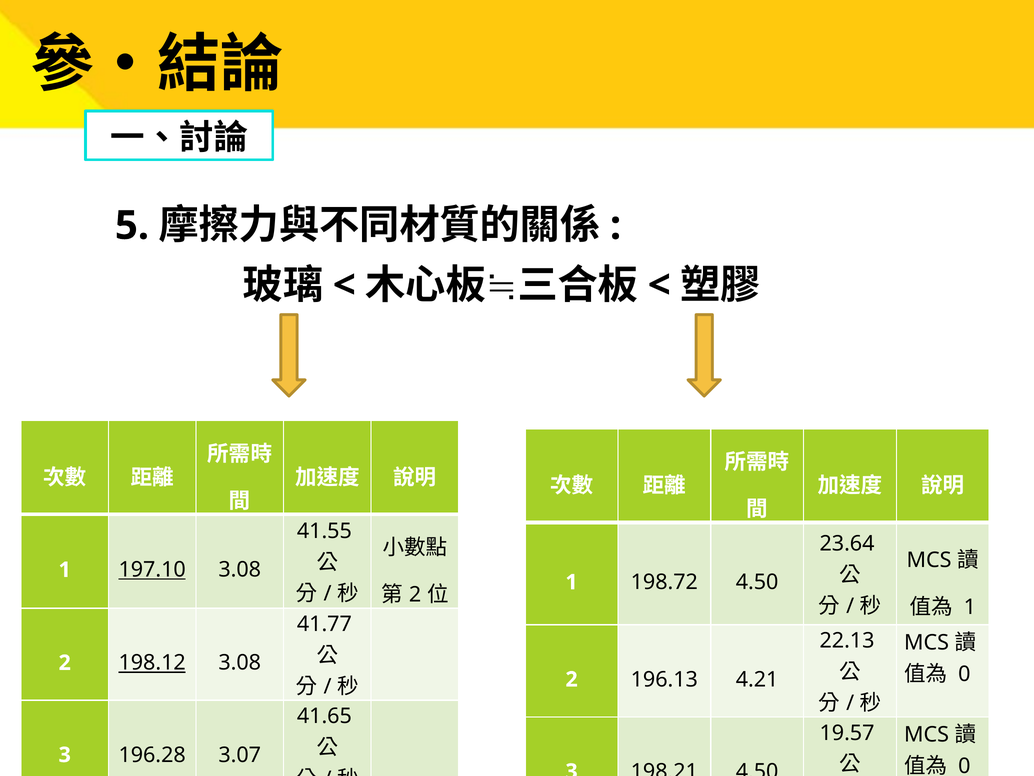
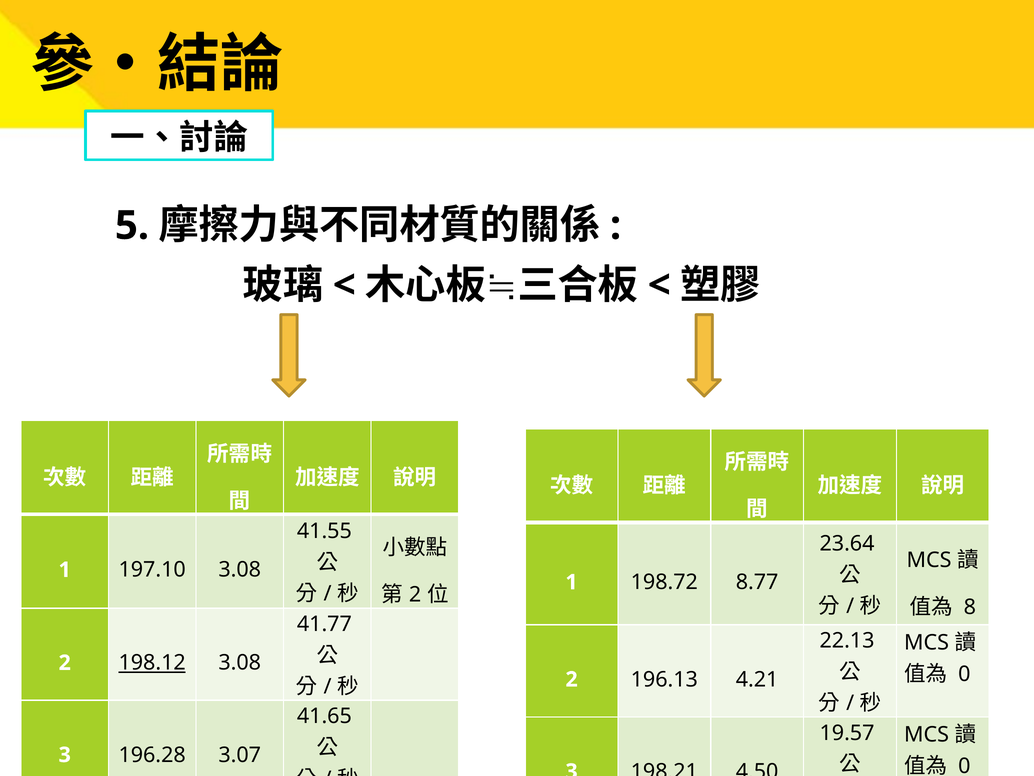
197.10 underline: present -> none (152, 569)
198.72 4.50: 4.50 -> 8.77 (757, 582)
1: 1 -> 8 (970, 607)
